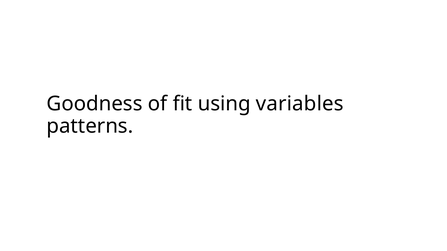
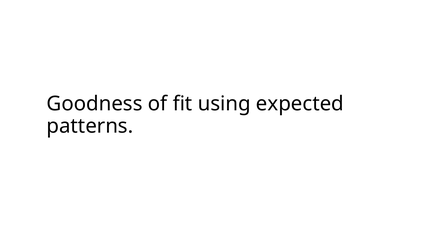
variables: variables -> expected (300, 104)
